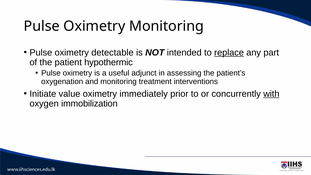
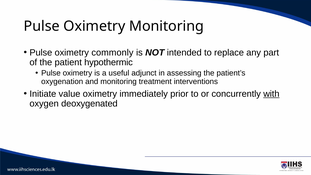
detectable: detectable -> commonly (112, 53)
replace underline: present -> none (229, 53)
immobilization: immobilization -> deoxygenated (89, 104)
